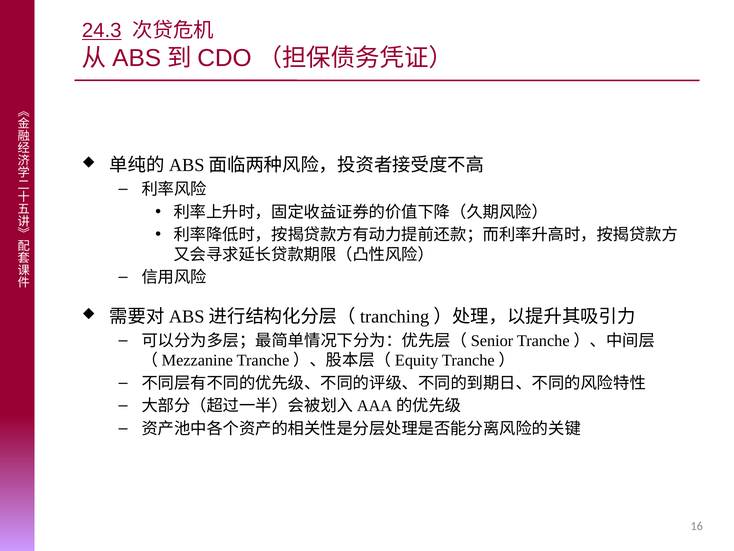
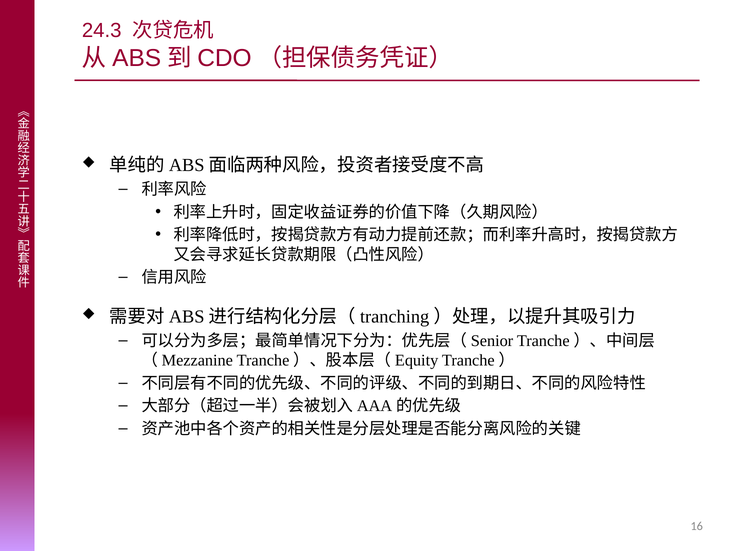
24.3 underline: present -> none (102, 31)
